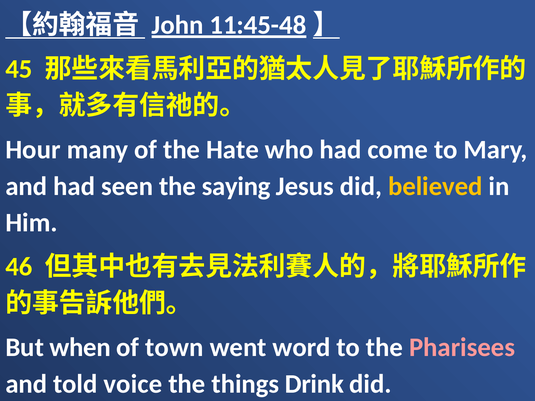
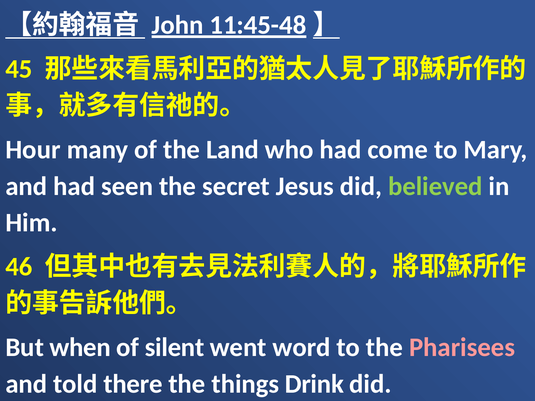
Hate: Hate -> Land (233, 150)
saying: saying -> secret (236, 186)
believed colour: yellow -> light green (435, 186)
town: town -> silent (175, 348)
voice: voice -> there (133, 384)
